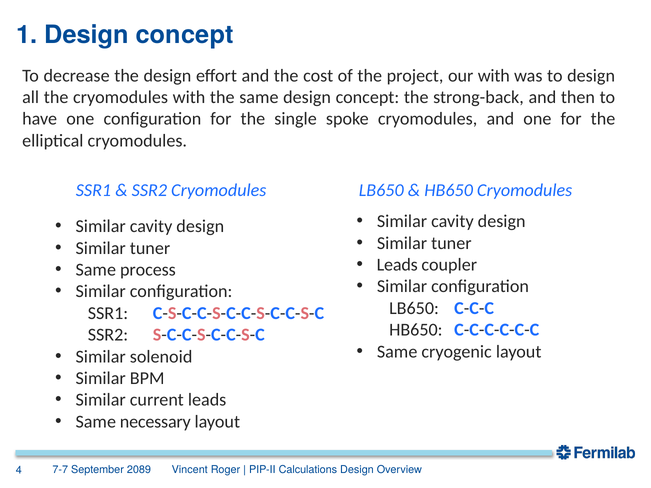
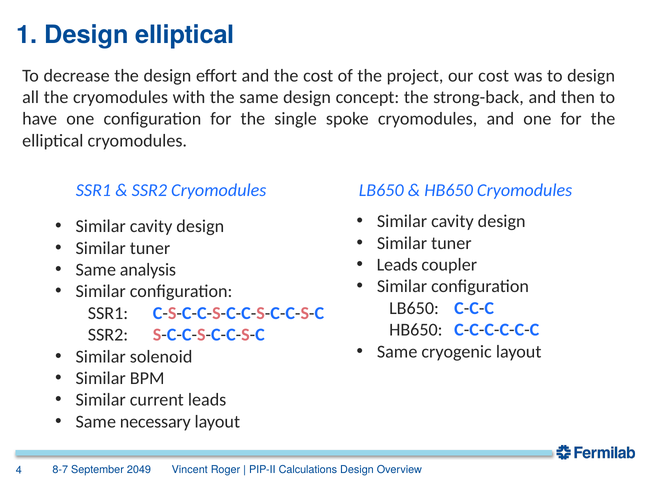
1 Design concept: concept -> elliptical (185, 35)
our with: with -> cost (494, 76)
process: process -> analysis (148, 270)
7-7: 7-7 -> 8-7 (60, 470)
2089: 2089 -> 2049 (139, 470)
